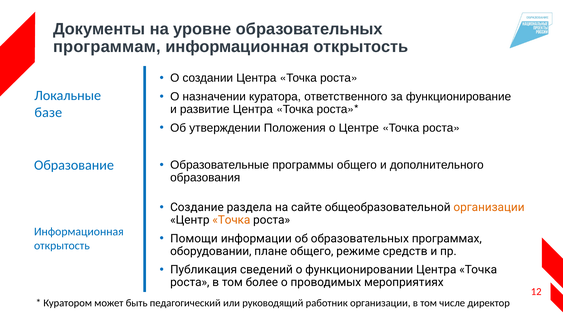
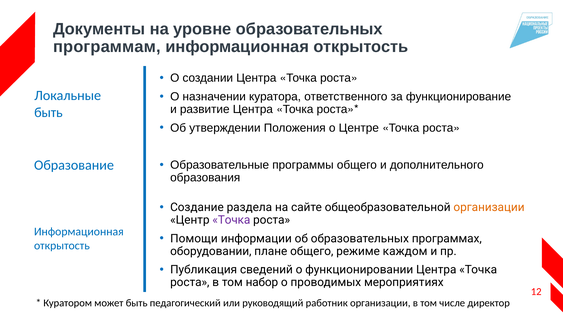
базе: базе -> быть (48, 112)
Точка colour: orange -> purple (231, 220)
средств: средств -> каждом (405, 251)
более: более -> набор (262, 282)
